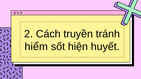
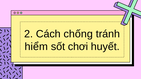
truyền: truyền -> chống (78, 34)
hiện: hiện -> chơi (78, 47)
